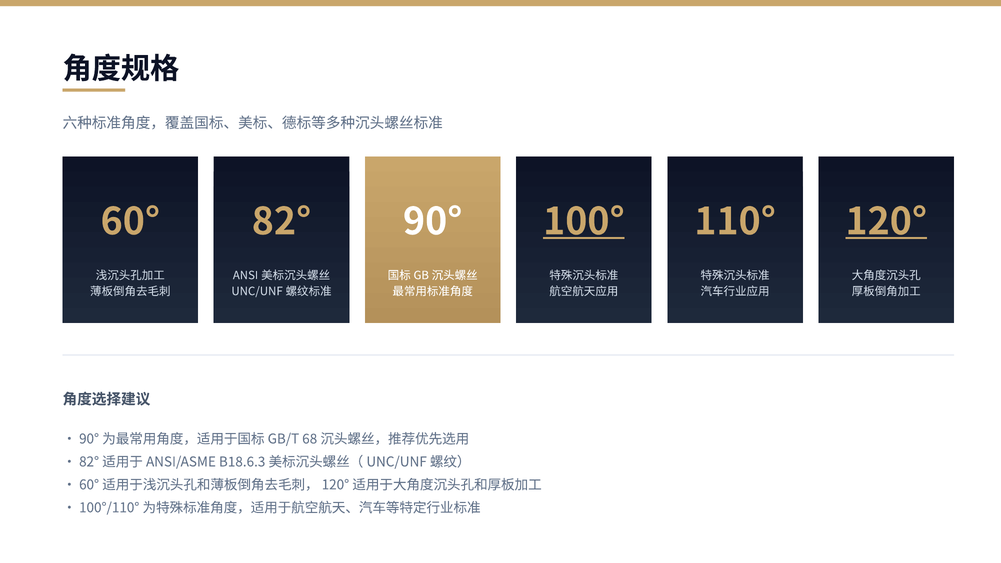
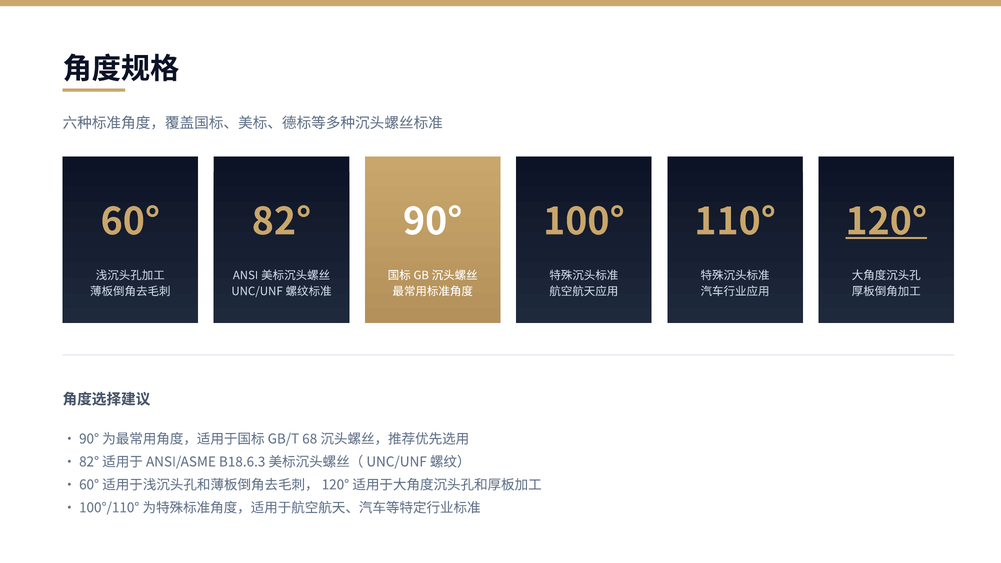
100° underline: present -> none (584, 222)
